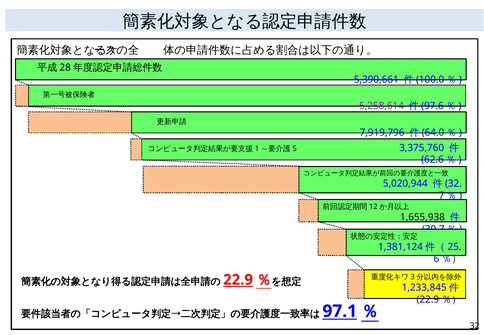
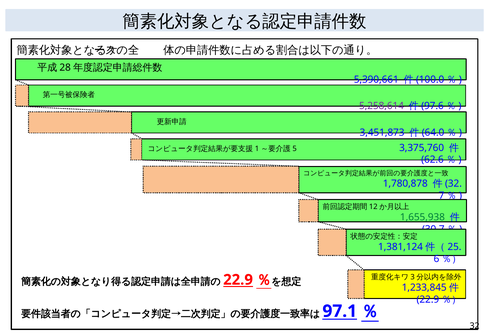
7,919,796: 7,919,796 -> 3,451,873 (382, 133)
5,020,944: 5,020,944 -> 1,780,878 (405, 184)
1,655,938 colour: black -> green (422, 217)
